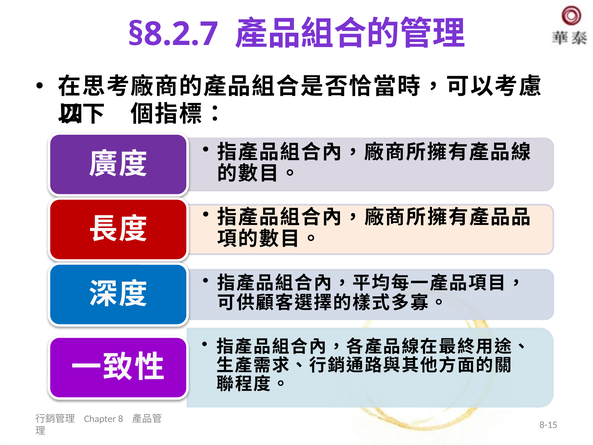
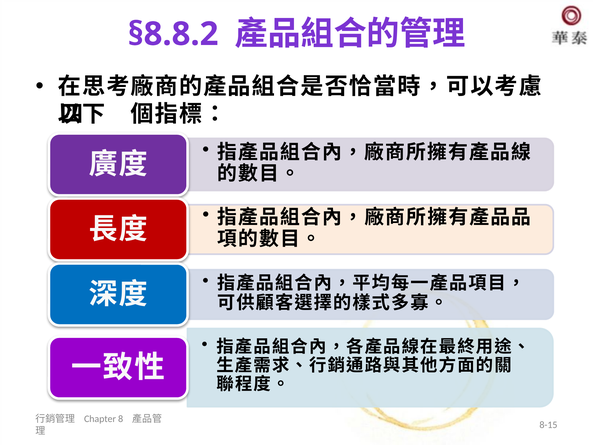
§8.2.7: §8.2.7 -> §8.8.2 (173, 34)
